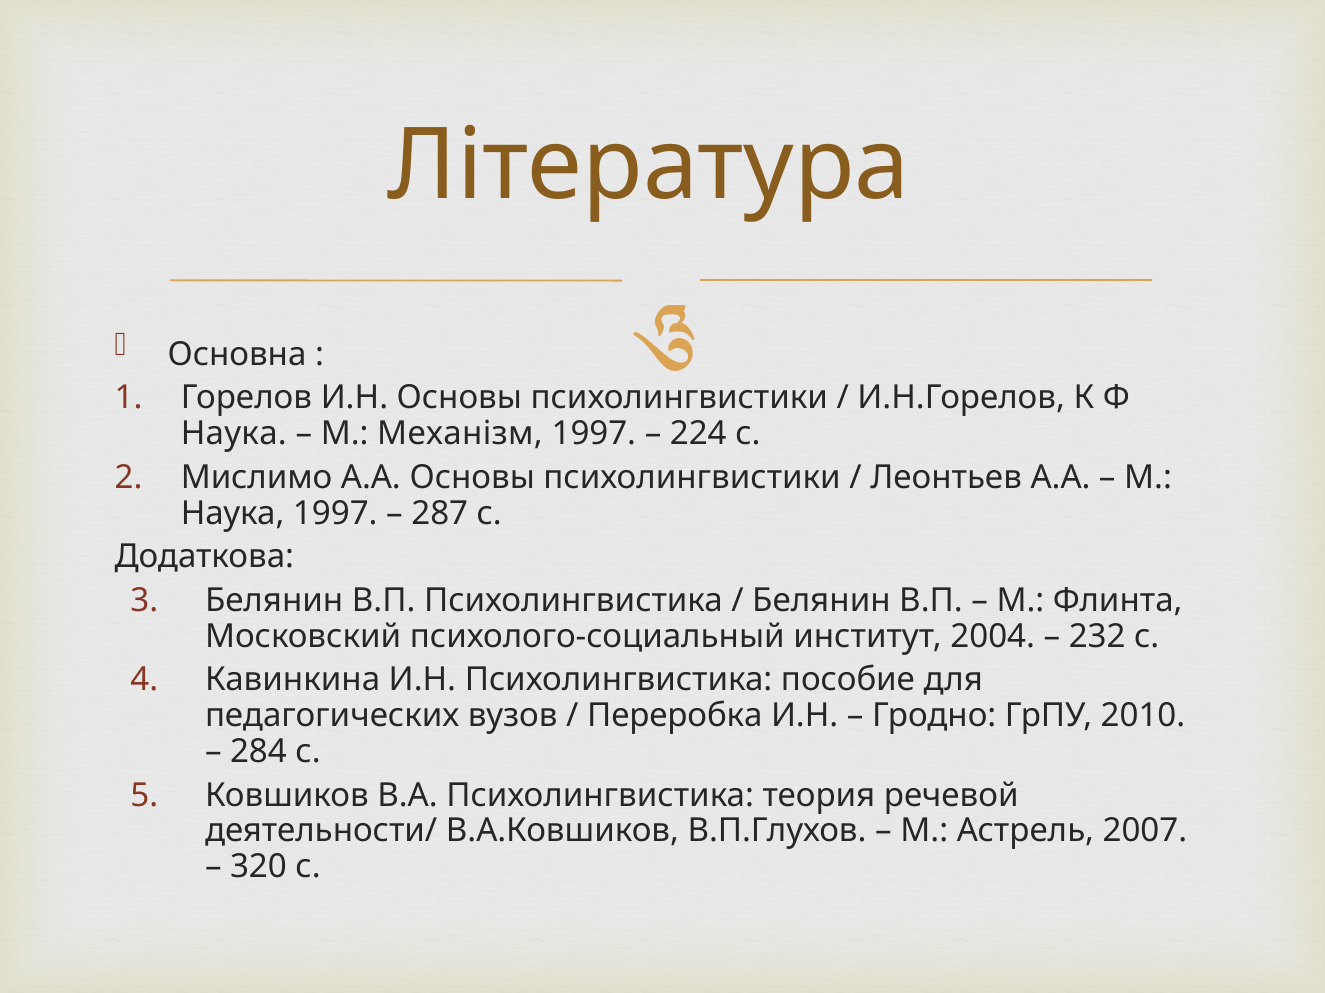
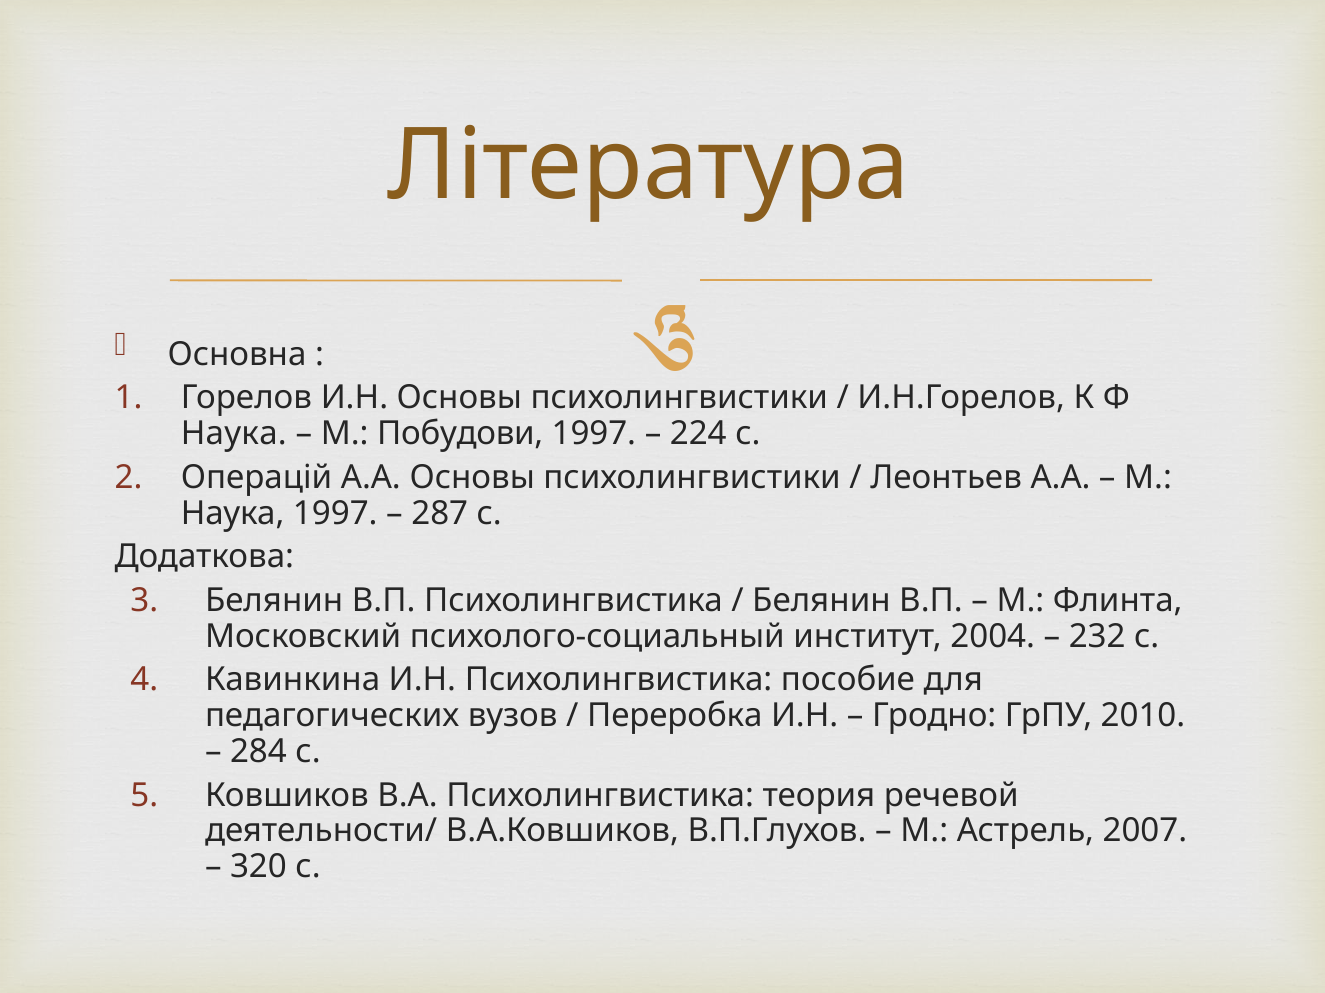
Механізм: Механізм -> Побудови (460, 434)
Мислимо: Мислимо -> Операцій (257, 478)
